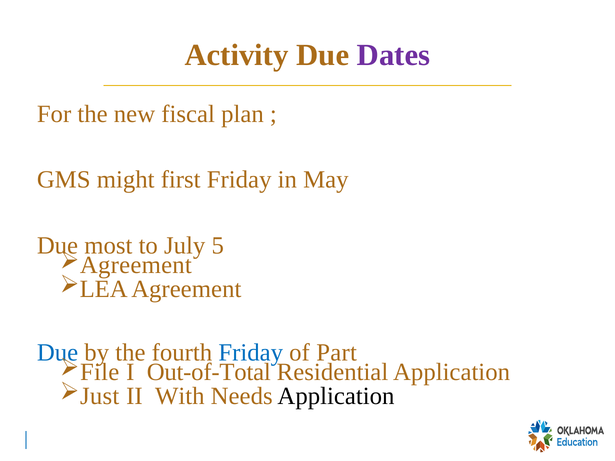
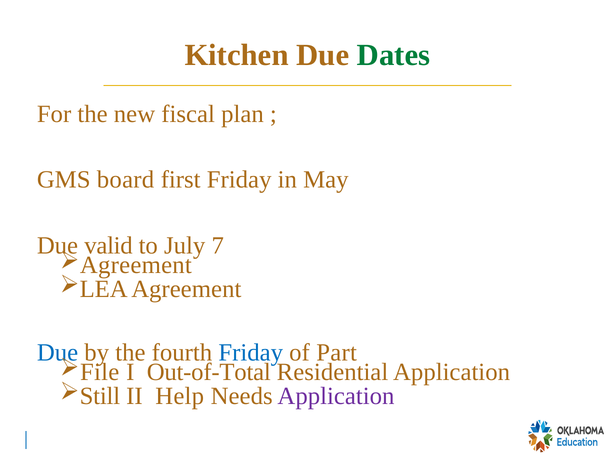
Activity: Activity -> Kitchen (237, 55)
Dates colour: purple -> green (394, 55)
might: might -> board (126, 180)
most: most -> valid (109, 246)
5: 5 -> 7 (218, 246)
Just: Just -> Still (100, 396)
With: With -> Help (180, 396)
Application colour: black -> purple (336, 396)
